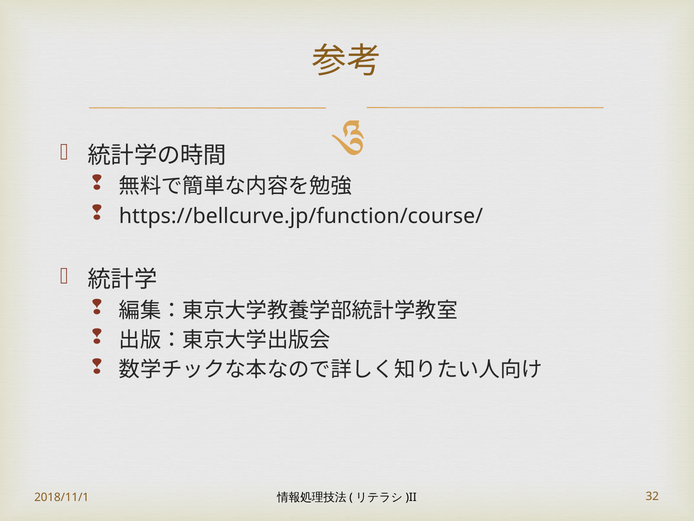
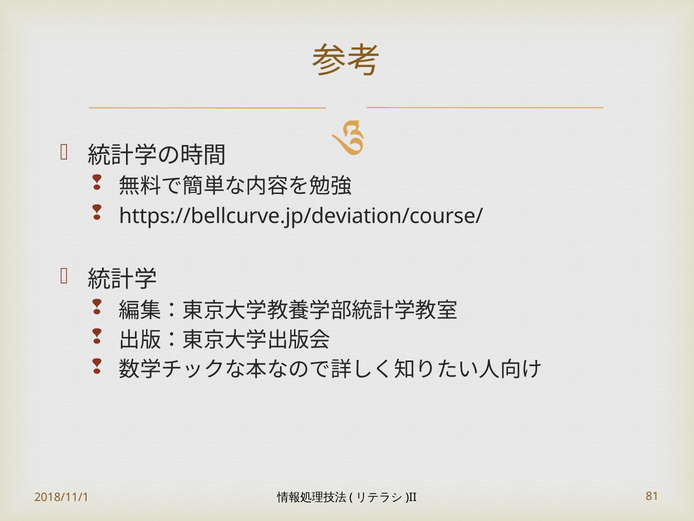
https://bellcurve.jp/function/course/: https://bellcurve.jp/function/course/ -> https://bellcurve.jp/deviation/course/ (301, 216)
32: 32 -> 81 (652, 496)
